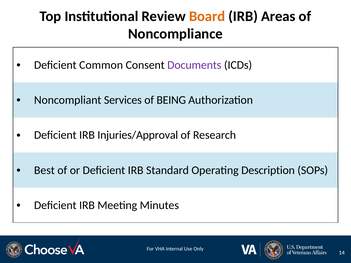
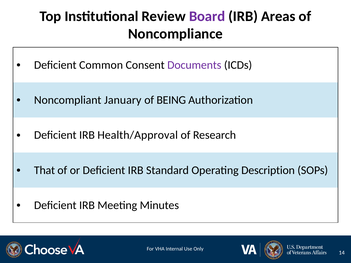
Board colour: orange -> purple (207, 16)
Services: Services -> January (123, 100)
Injuries/Approval: Injuries/Approval -> Health/Approval (138, 135)
Best: Best -> That (44, 170)
